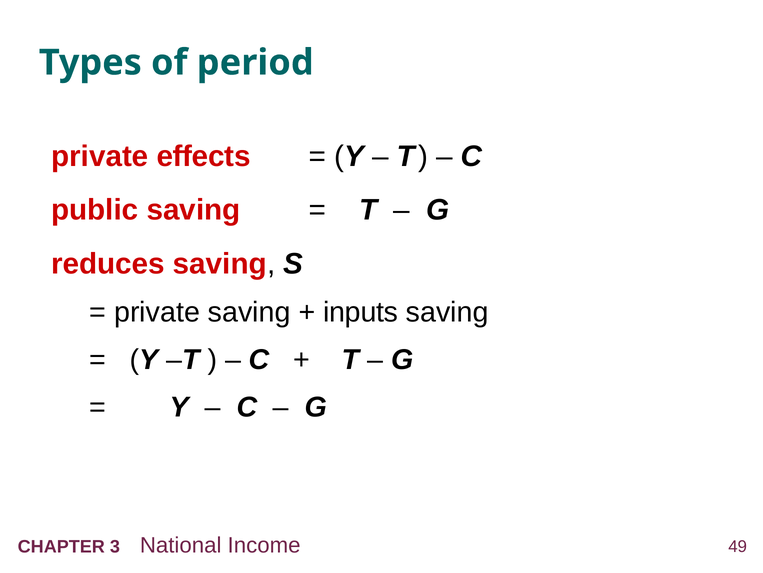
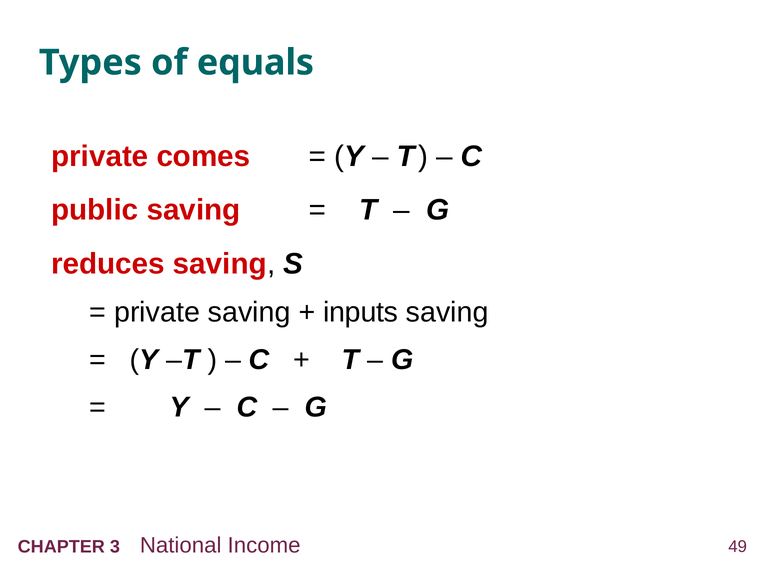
period: period -> equals (255, 63)
effects: effects -> comes (203, 156)
